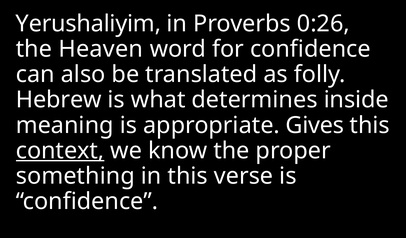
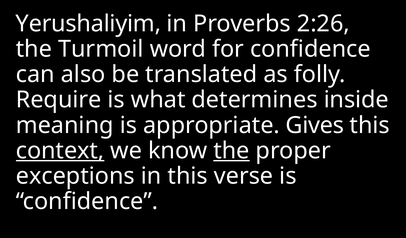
0:26: 0:26 -> 2:26 (323, 24)
Heaven: Heaven -> Turmoil (101, 49)
Hebrew: Hebrew -> Require (59, 100)
the underline: none -> present (231, 151)
something: something -> exceptions (75, 176)
